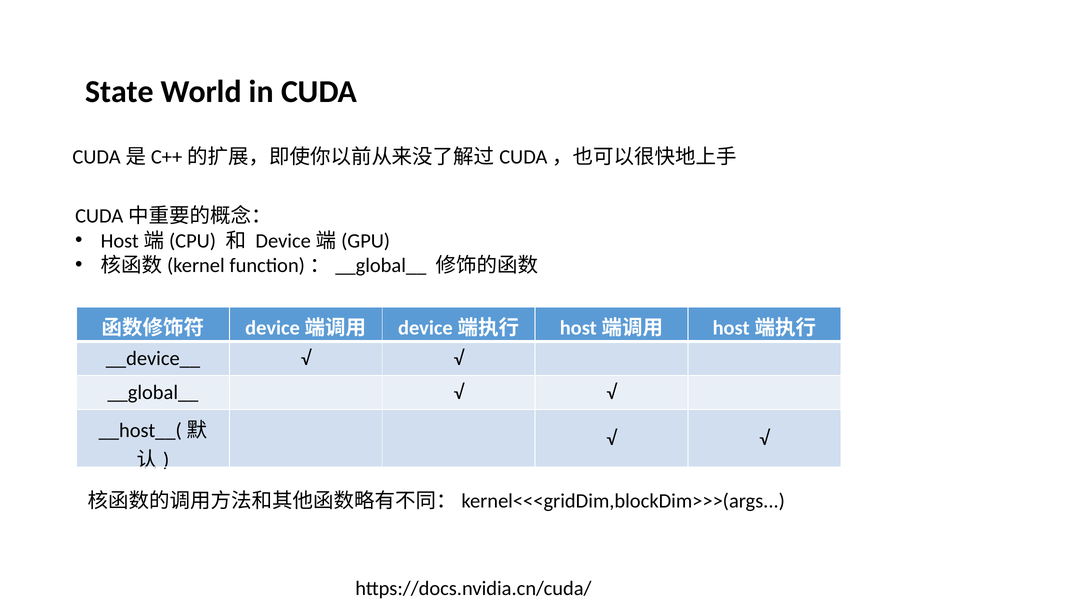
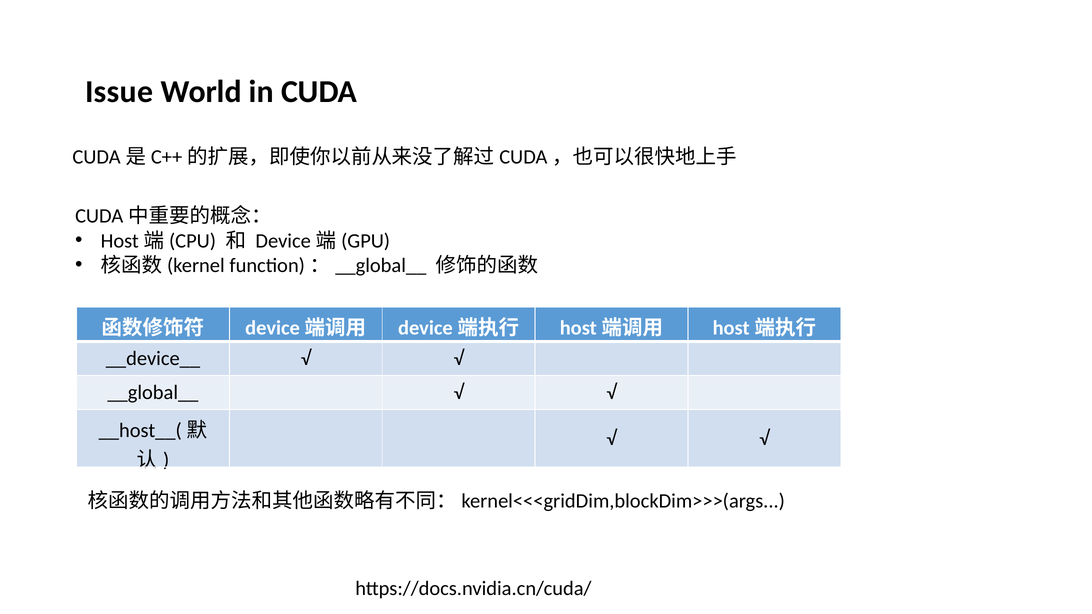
State: State -> Issue (119, 92)
